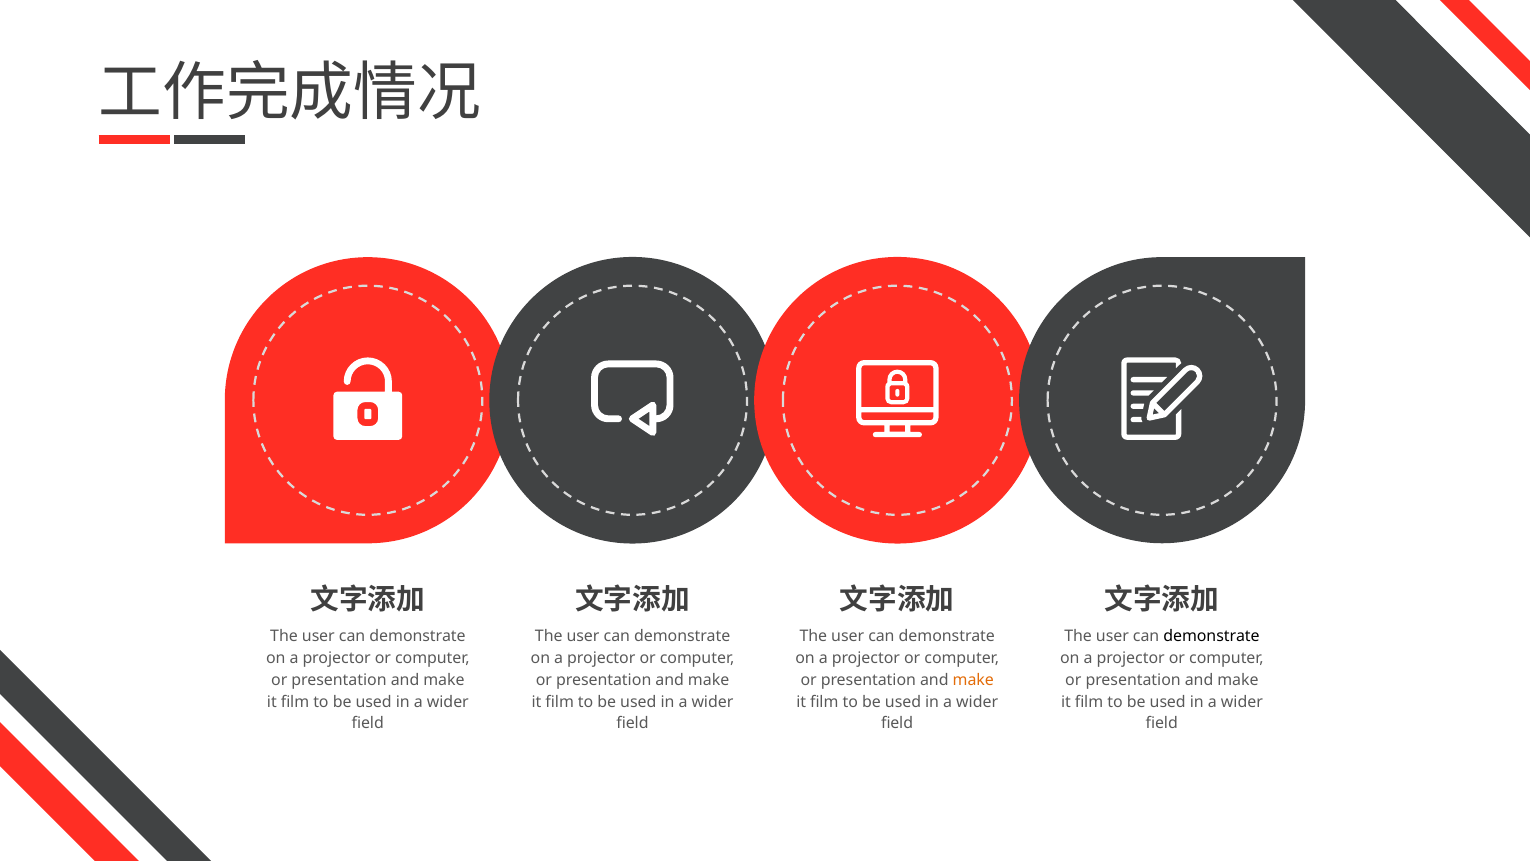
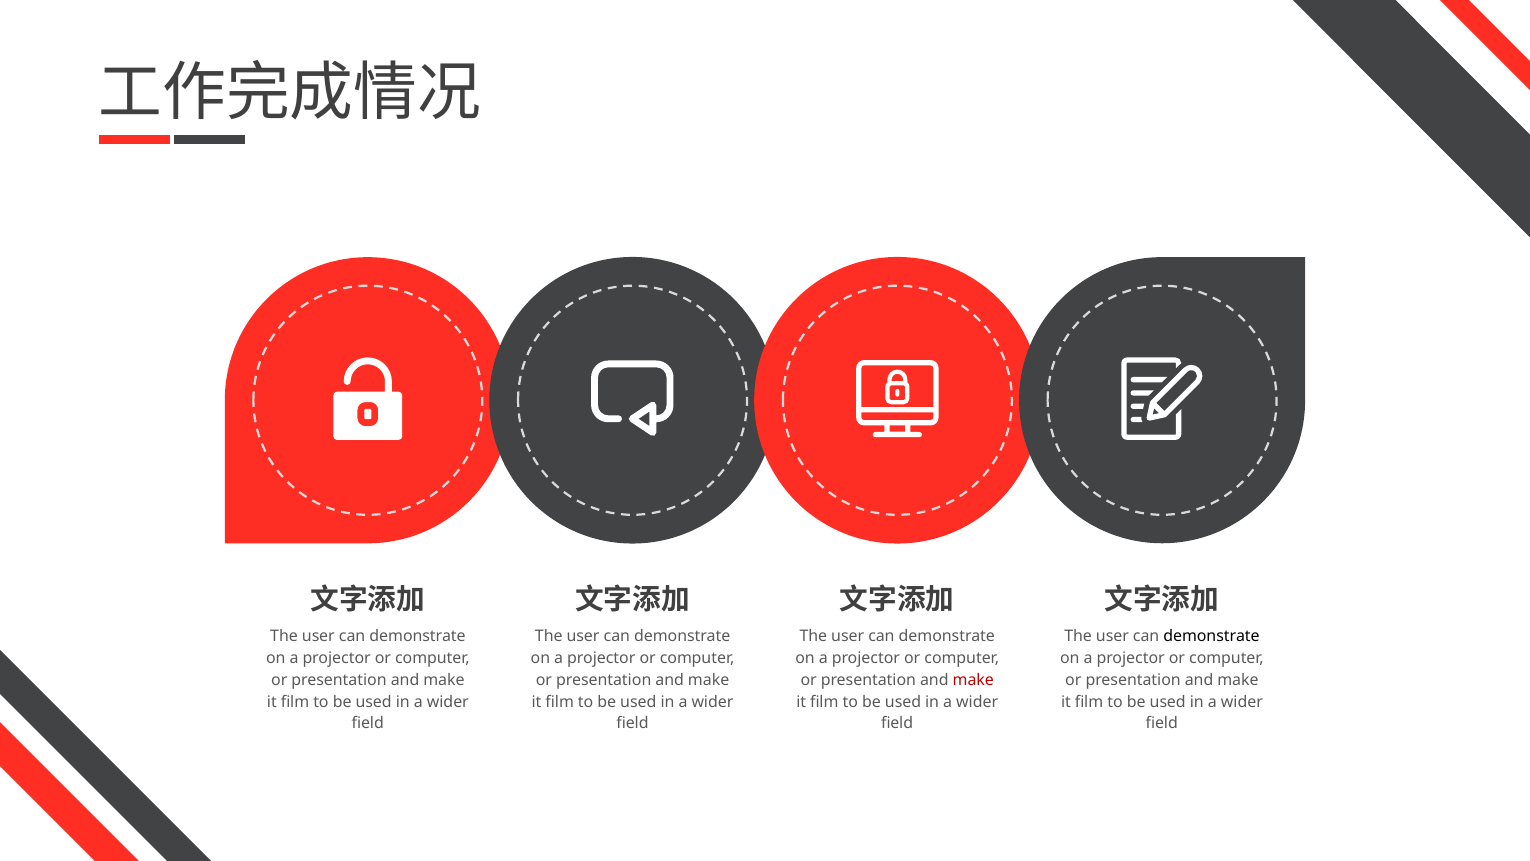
make colour: orange -> red (973, 680)
